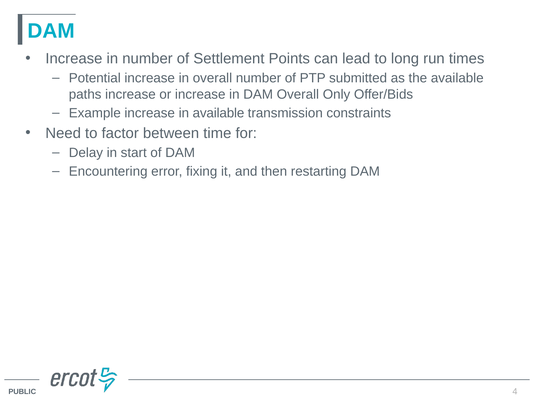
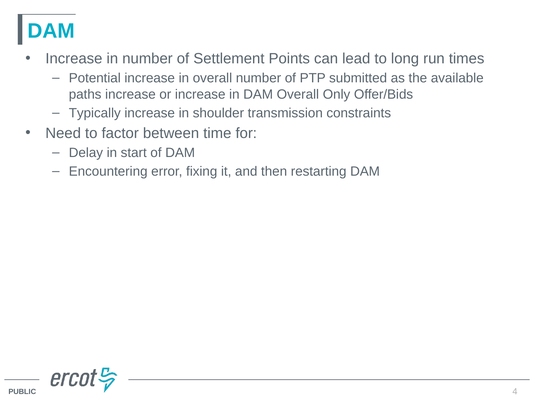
Example: Example -> Typically (95, 113)
in available: available -> shoulder (218, 113)
